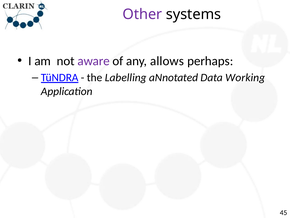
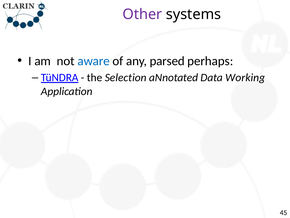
aware colour: purple -> blue (94, 61)
allows: allows -> parsed (167, 61)
Labelling: Labelling -> Selection (126, 77)
